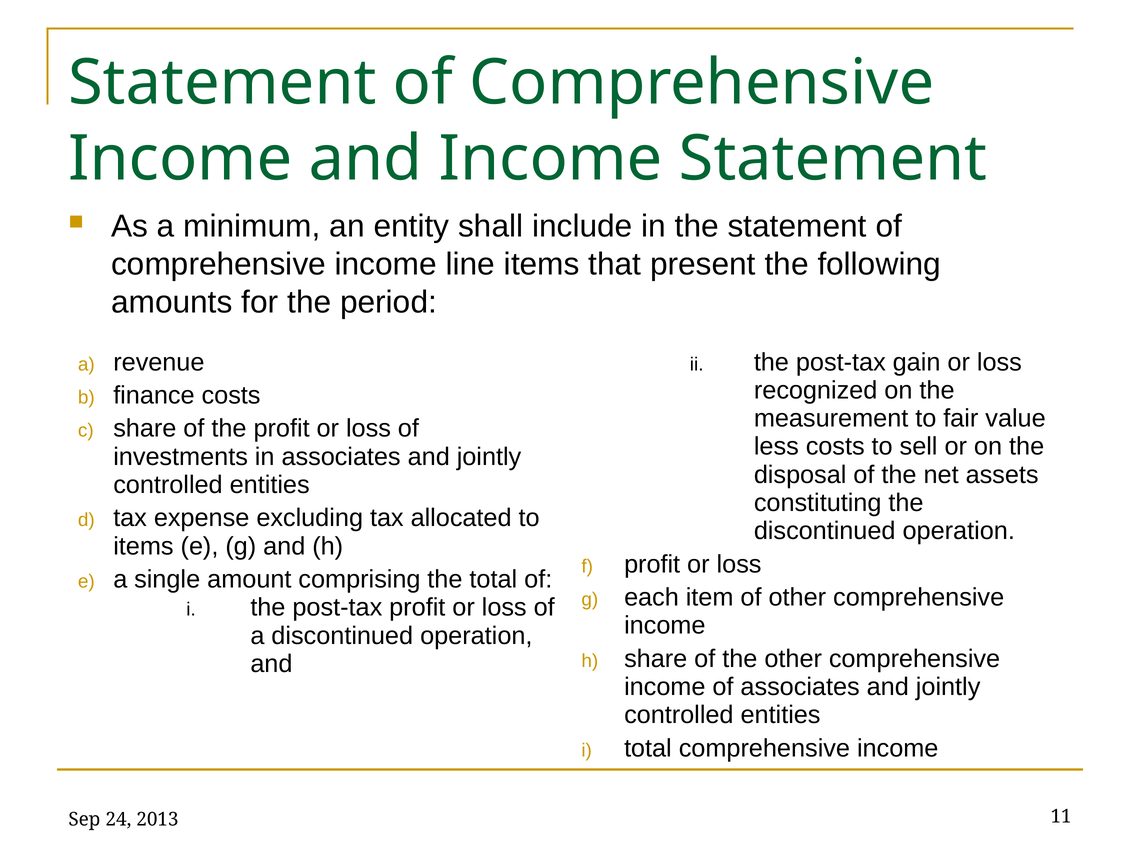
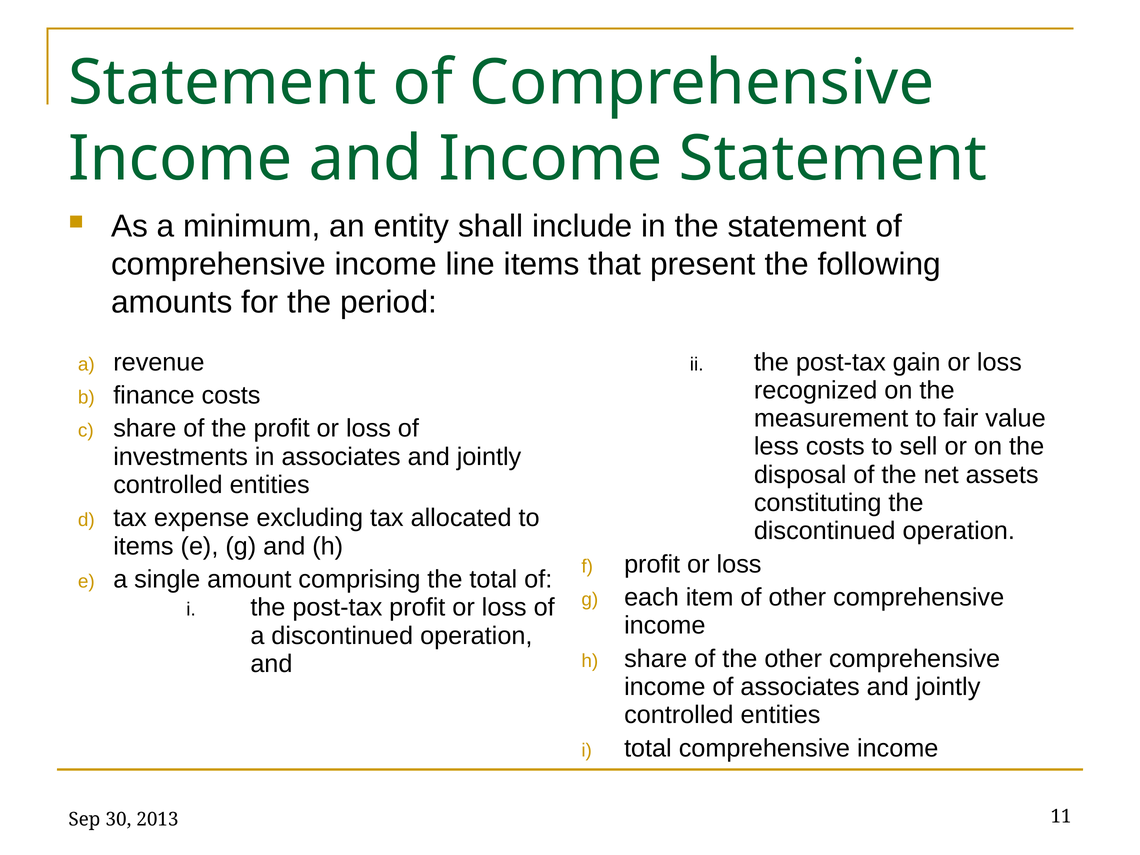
24: 24 -> 30 (118, 820)
